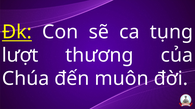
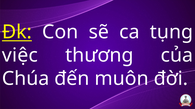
lượt: lượt -> việc (20, 56)
